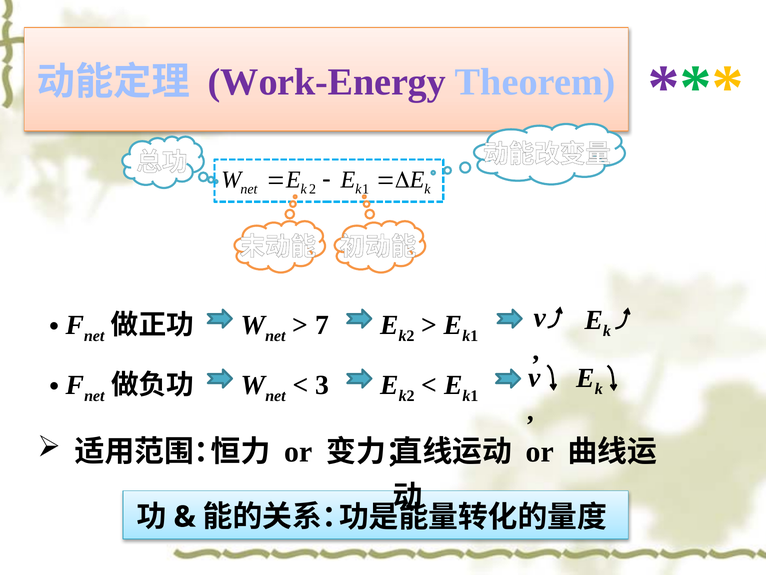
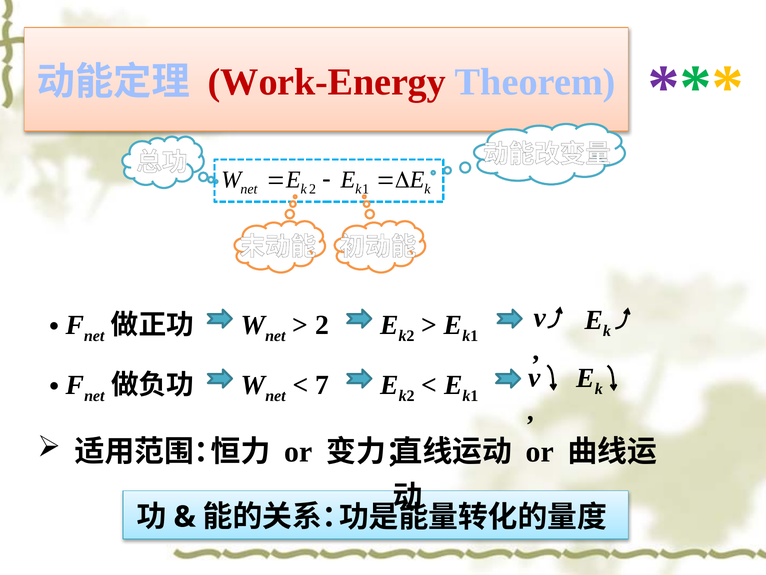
Work-Energy colour: purple -> red (327, 82)
7: 7 -> 2 (322, 325)
3: 3 -> 7 (322, 385)
